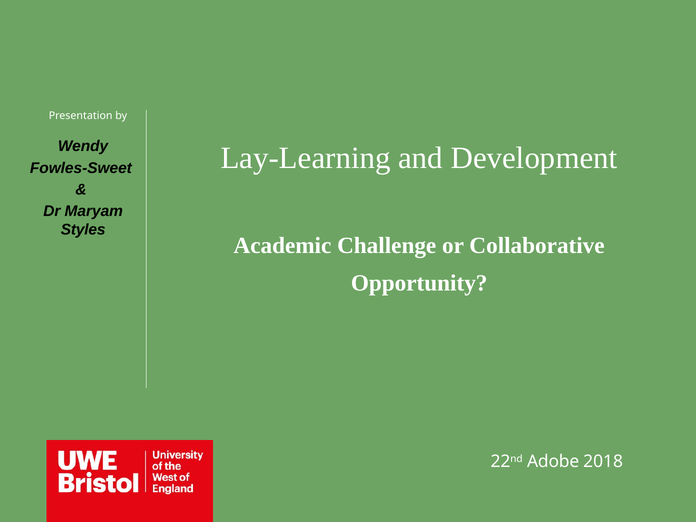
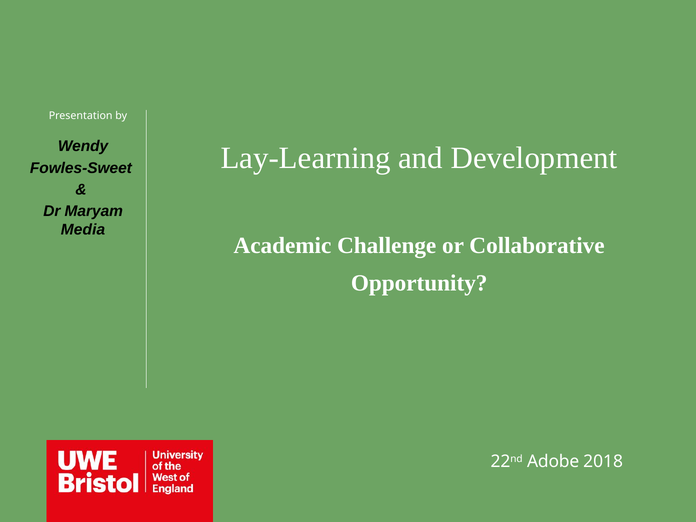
Styles: Styles -> Media (83, 230)
